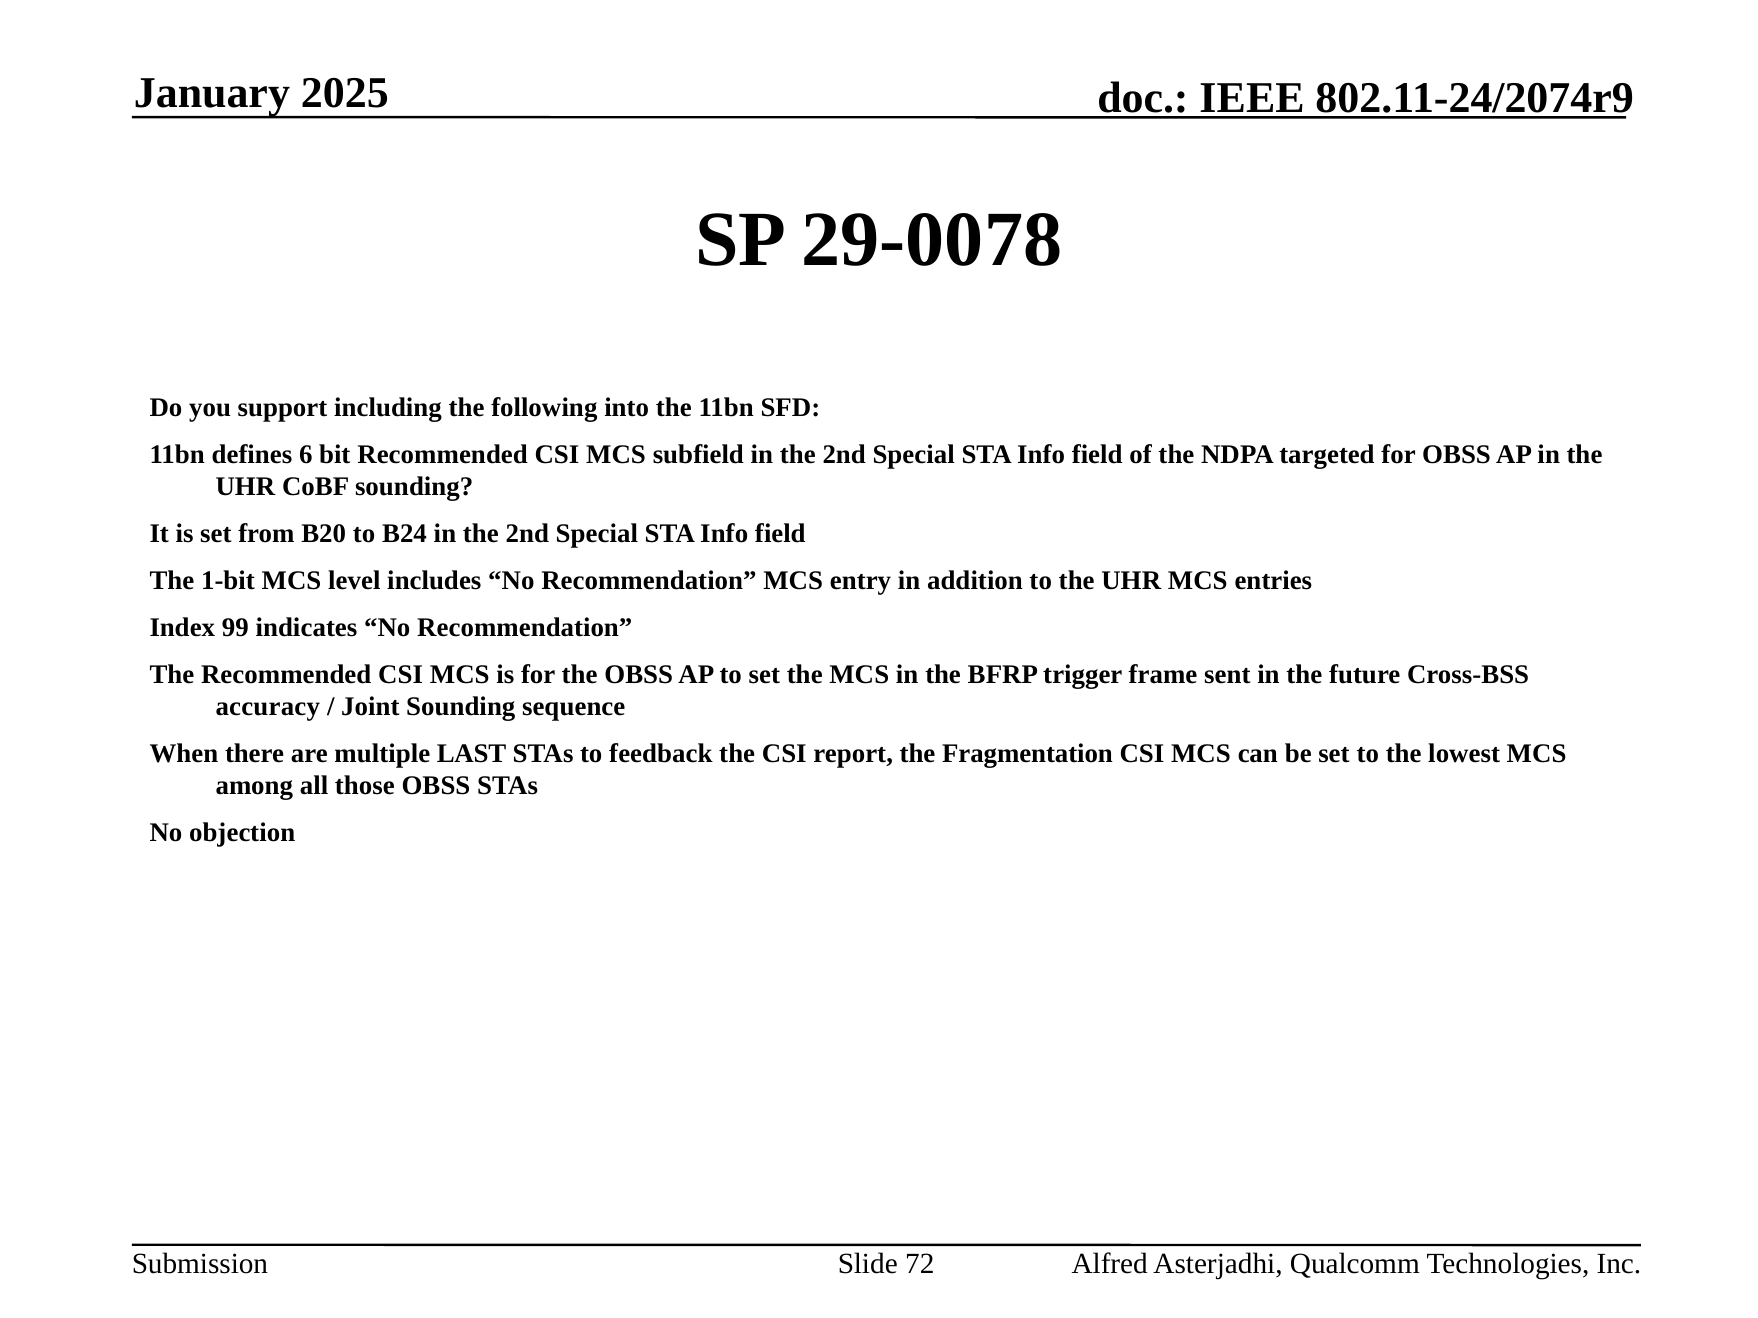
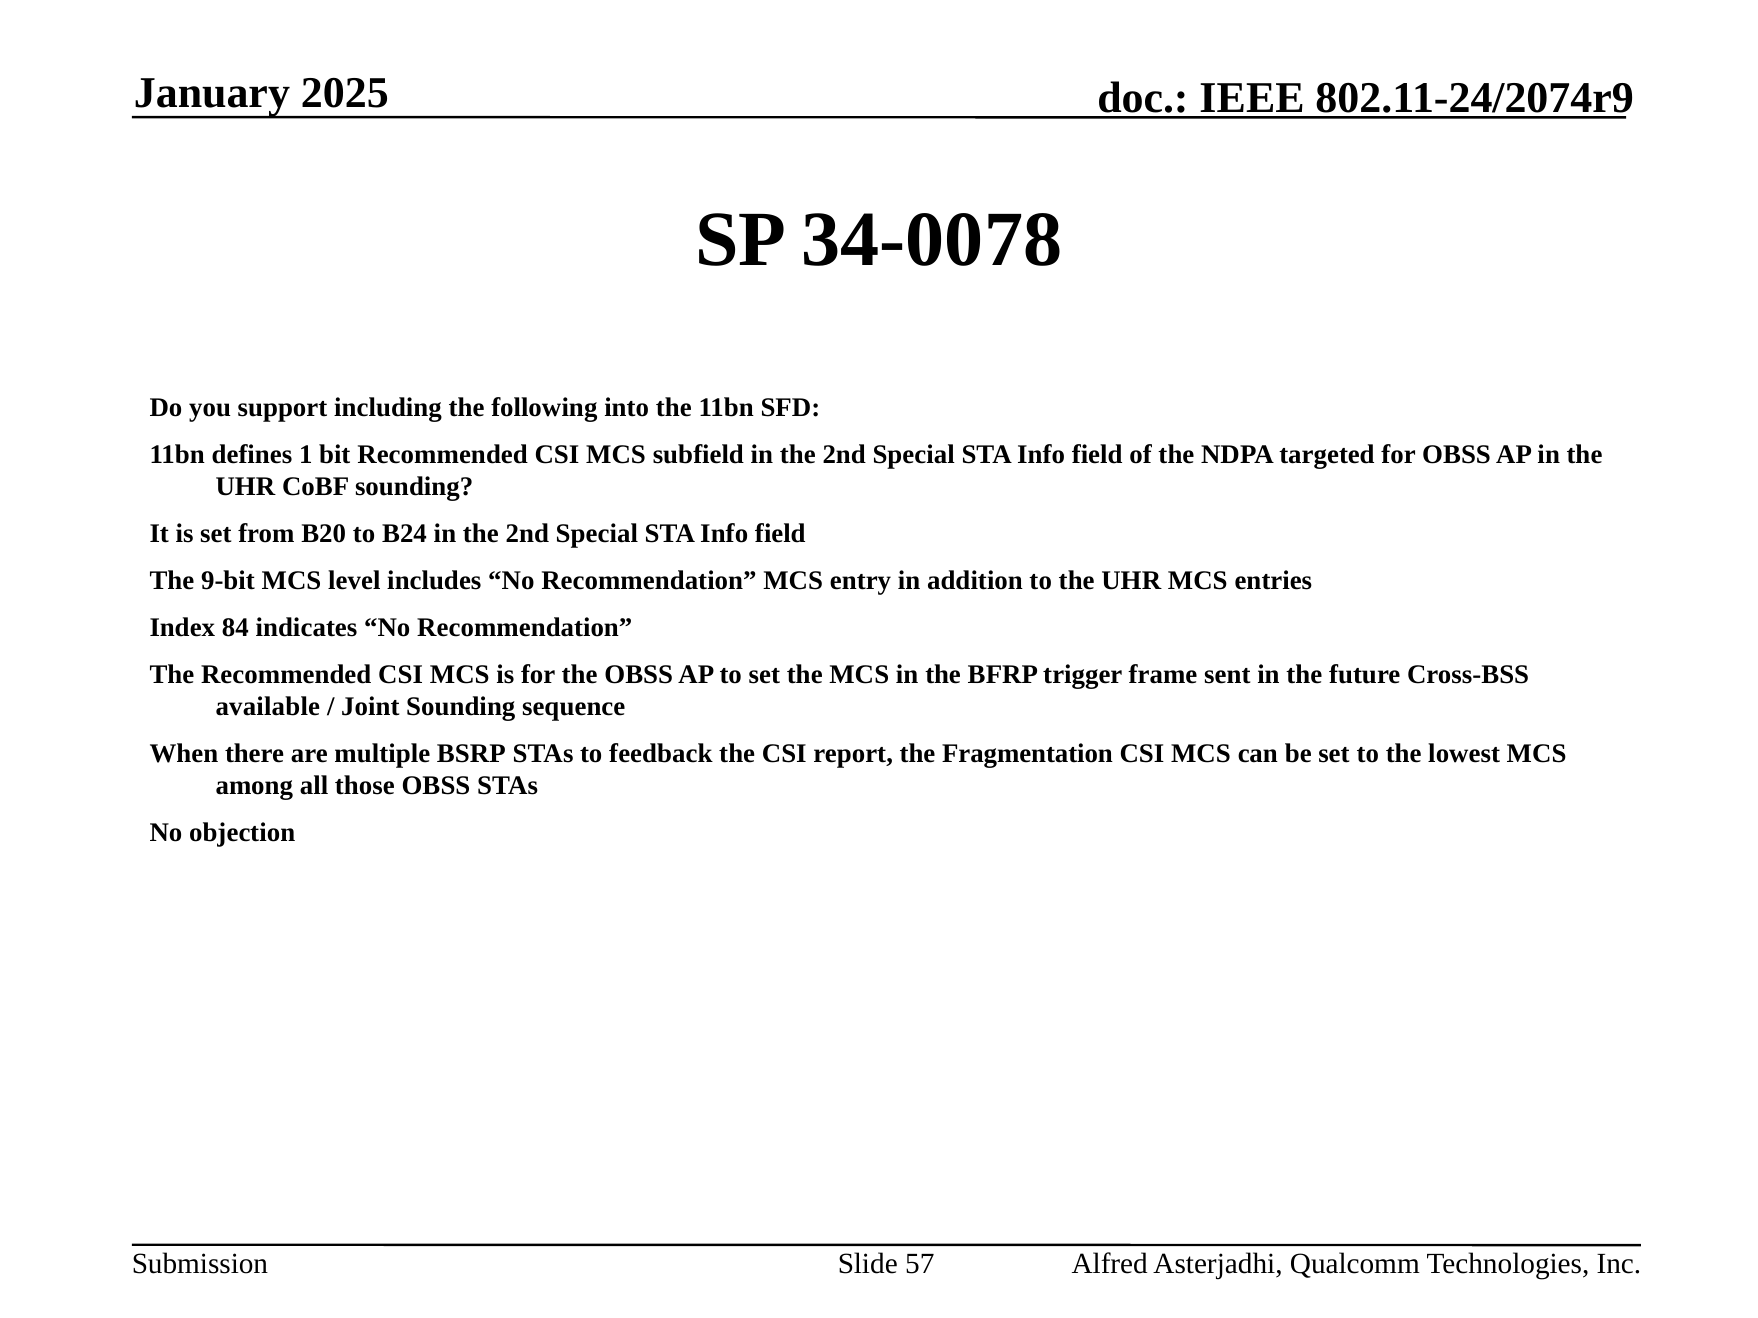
29-0078: 29-0078 -> 34-0078 (932, 240)
6: 6 -> 1 (306, 455)
1-bit: 1-bit -> 9-bit (228, 581)
99: 99 -> 84 (235, 628)
accuracy: accuracy -> available (268, 707)
LAST: LAST -> BSRP (471, 754)
72: 72 -> 57 (920, 1265)
